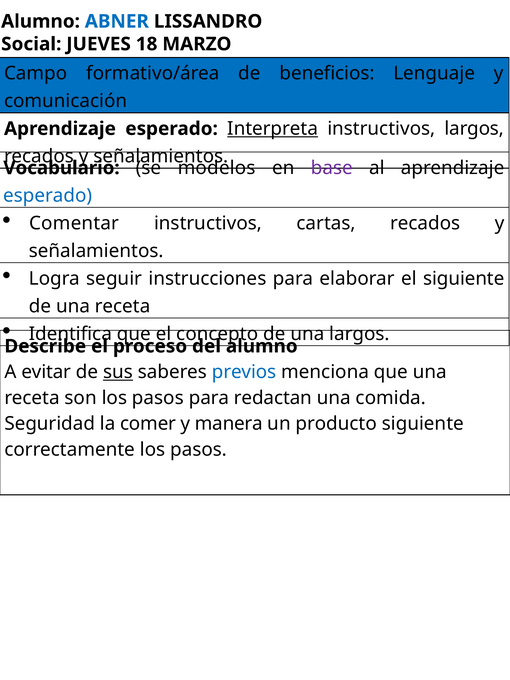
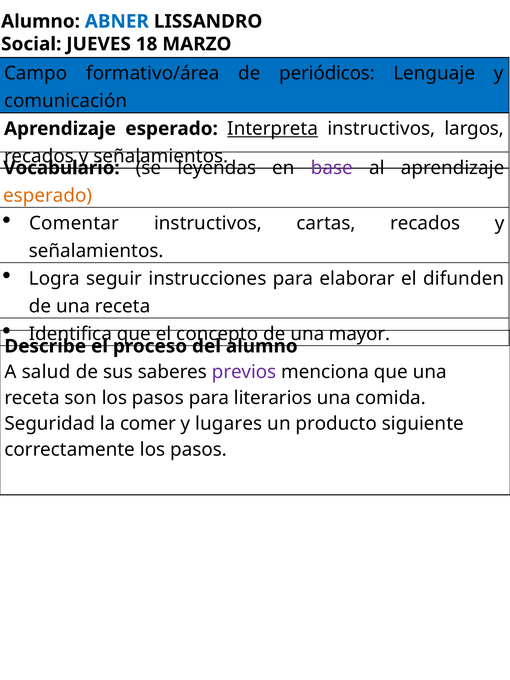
beneficios: beneficios -> periódicos (327, 73)
modelos: modelos -> leyendas (217, 168)
esperado colour: blue -> orange (48, 196)
el siguiente: siguiente -> difunden (464, 279)
una largos: largos -> mayor (360, 334)
evitar: evitar -> salud (46, 372)
sus underline: present -> none (118, 372)
previos colour: blue -> purple (244, 372)
redactan: redactan -> literarios (273, 398)
manera: manera -> lugares (229, 424)
